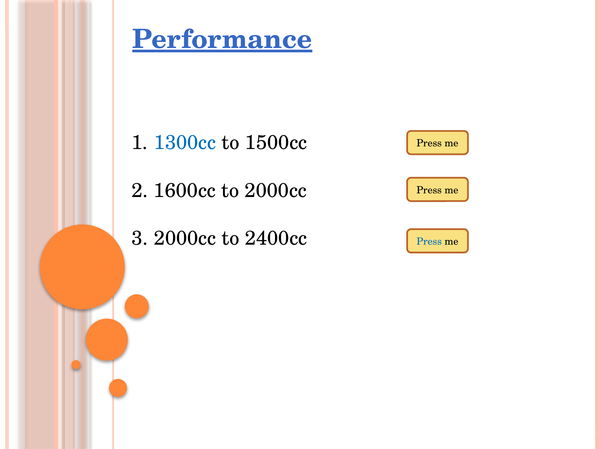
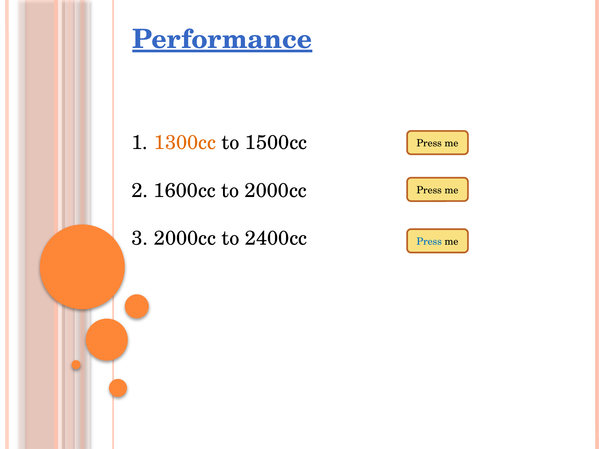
1300cc colour: blue -> orange (185, 143)
